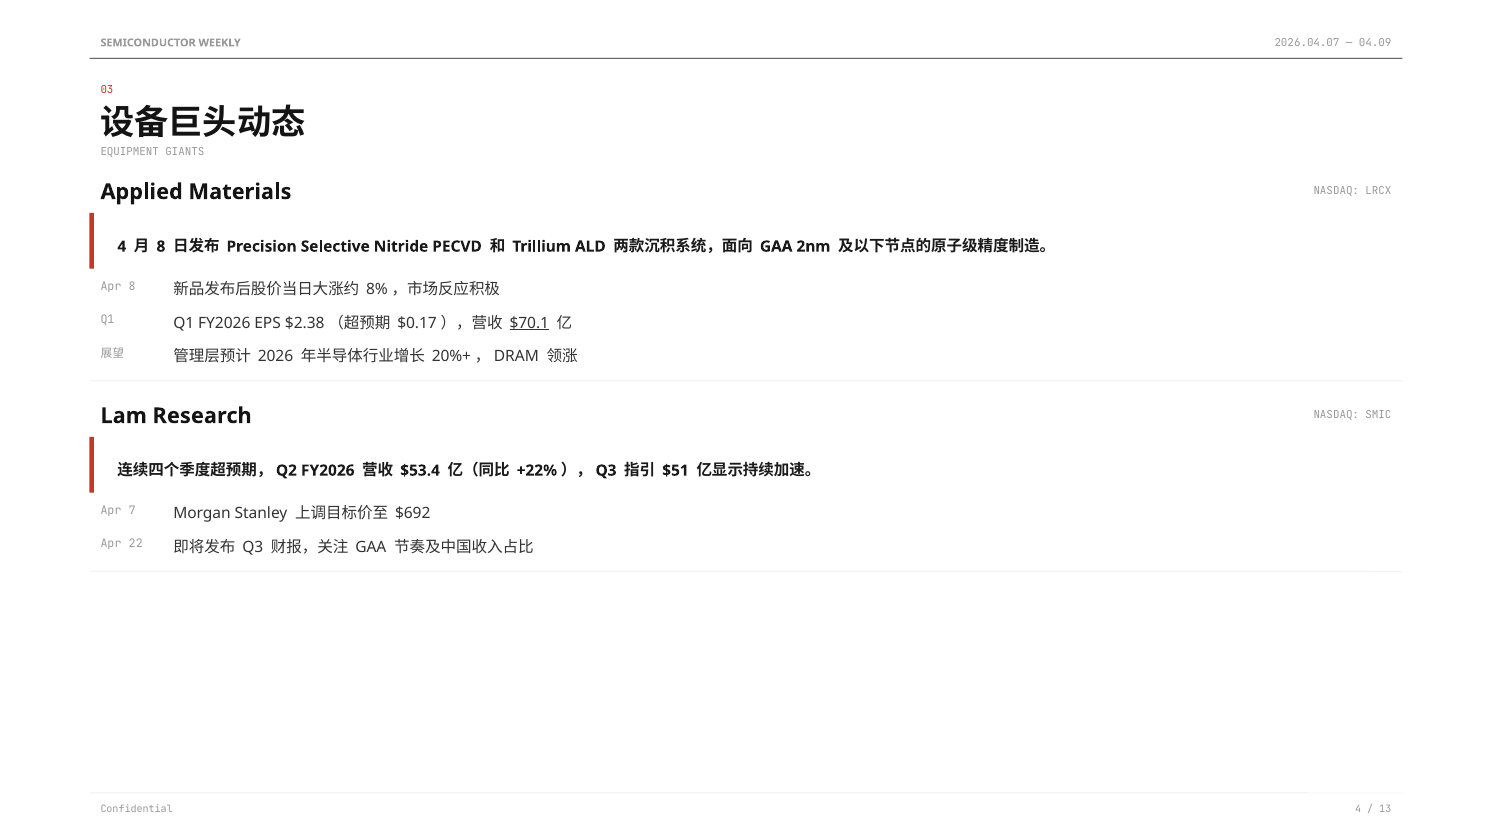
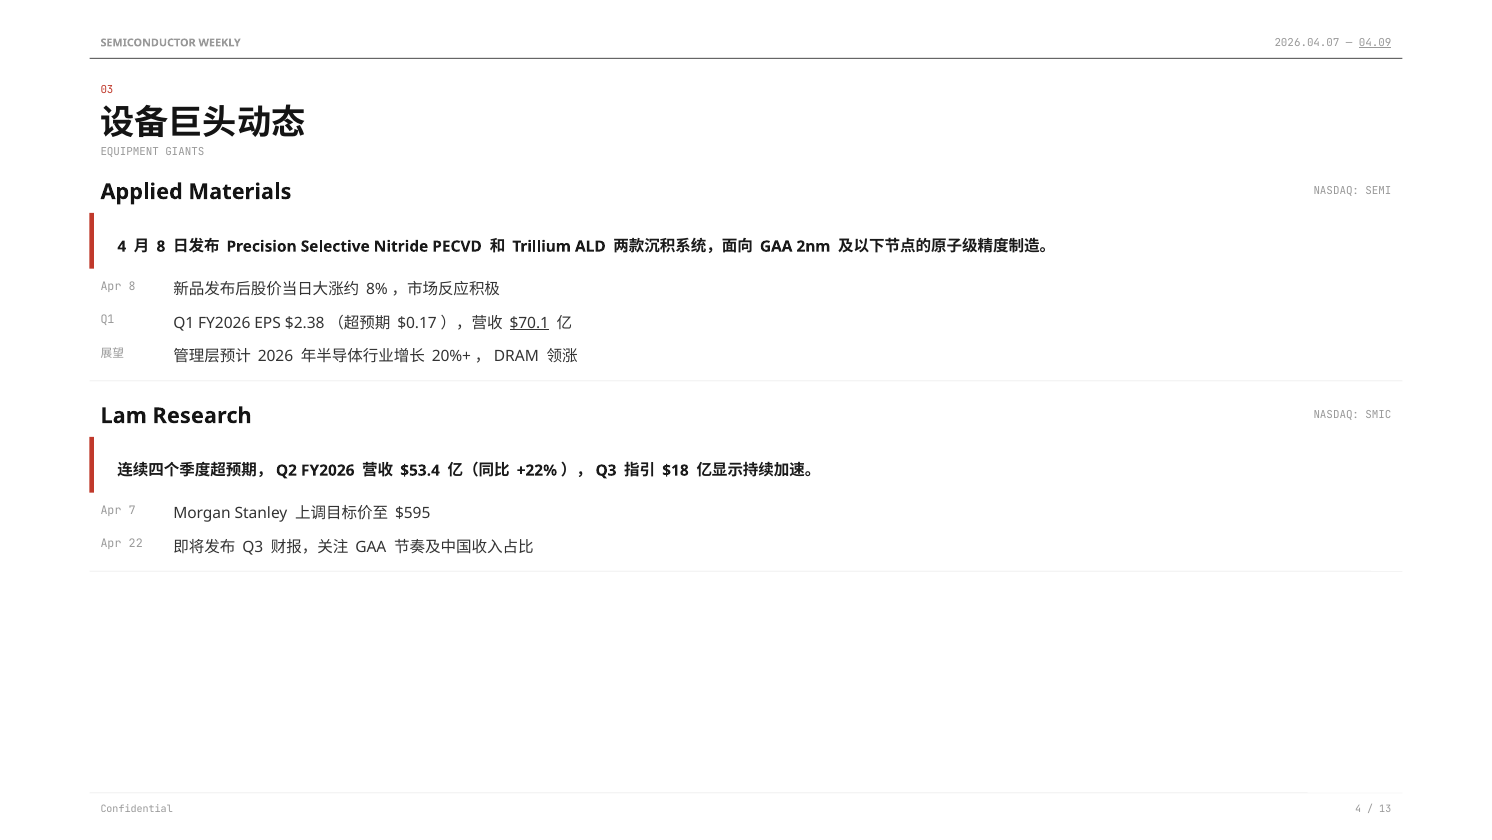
04.09 underline: none -> present (1375, 43)
LRCX: LRCX -> SEMI (1378, 191)
$51: $51 -> $18 (675, 470)
$692: $692 -> $595 (413, 513)
